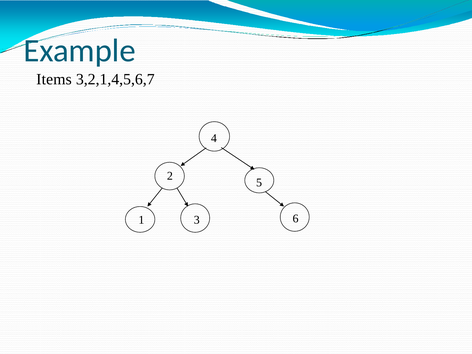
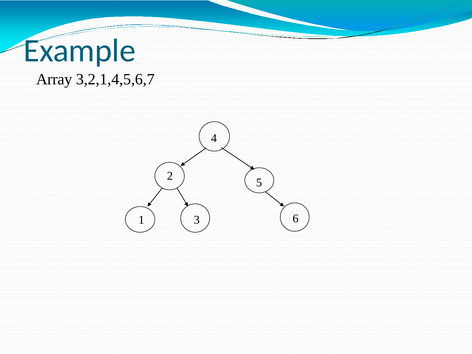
Items: Items -> Array (54, 79)
